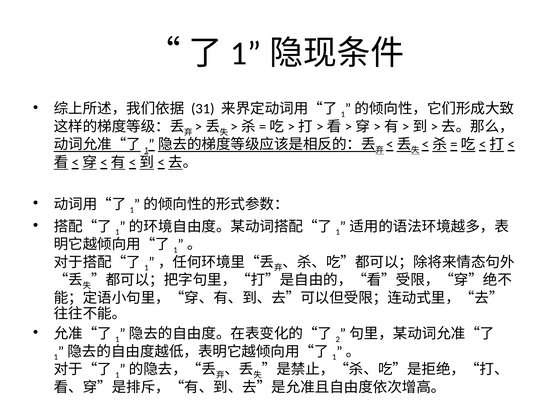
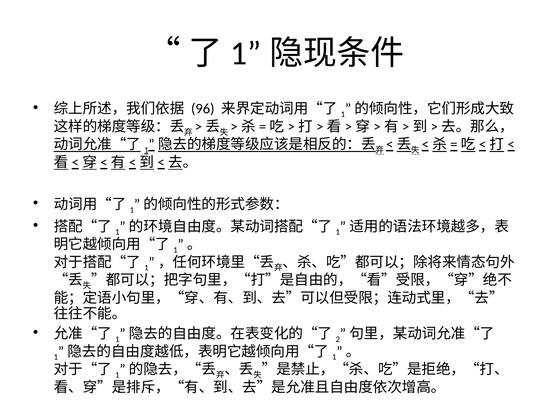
31: 31 -> 96 (203, 109)
